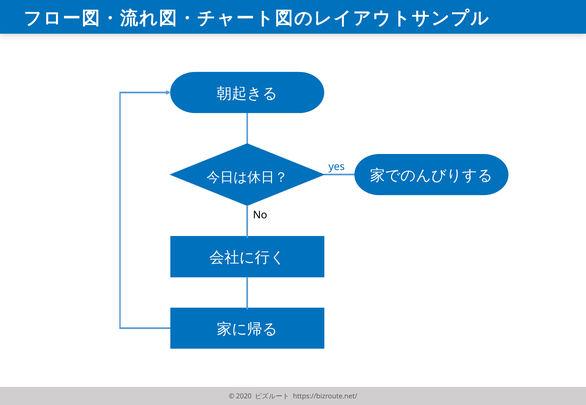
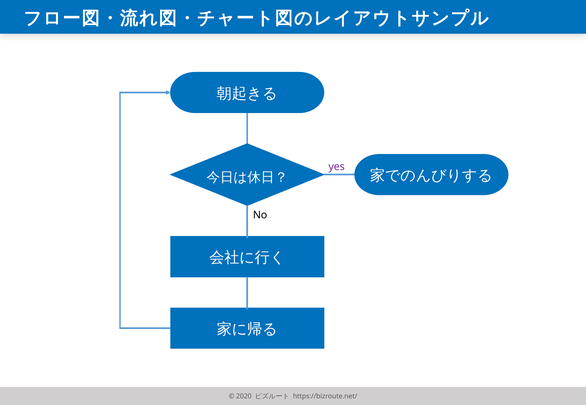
yes colour: blue -> purple (337, 167)
